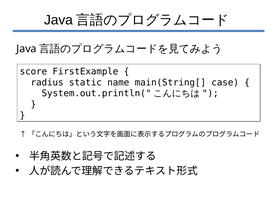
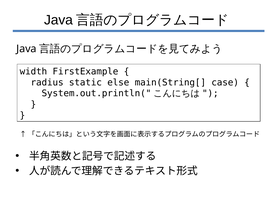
score: score -> width (33, 71)
name: name -> else (118, 82)
